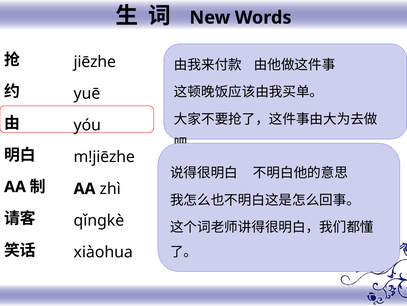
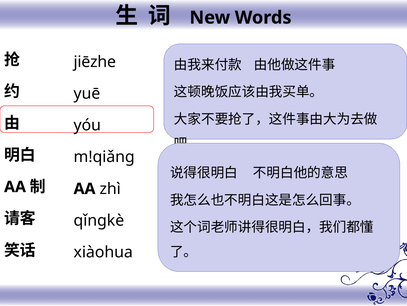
m!jiēzhe: m!jiēzhe -> m!qiǎng (104, 157)
